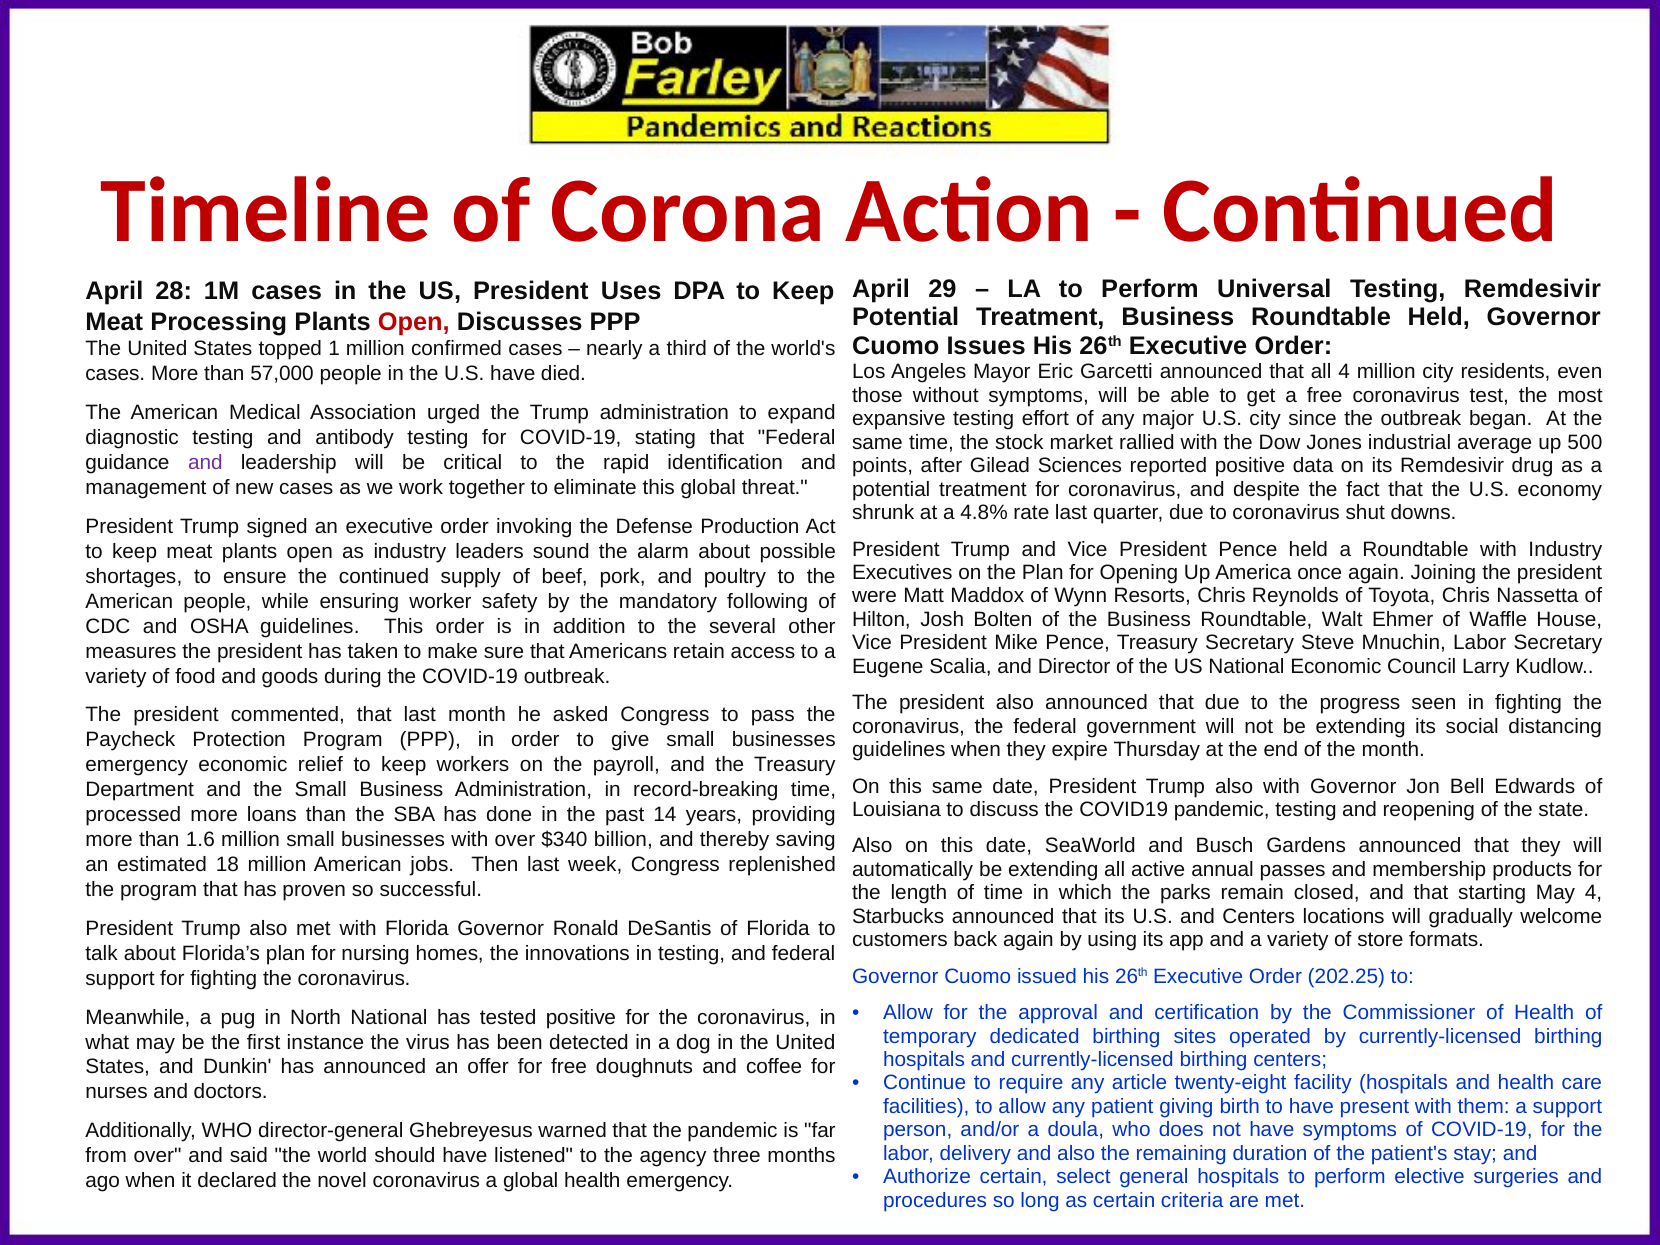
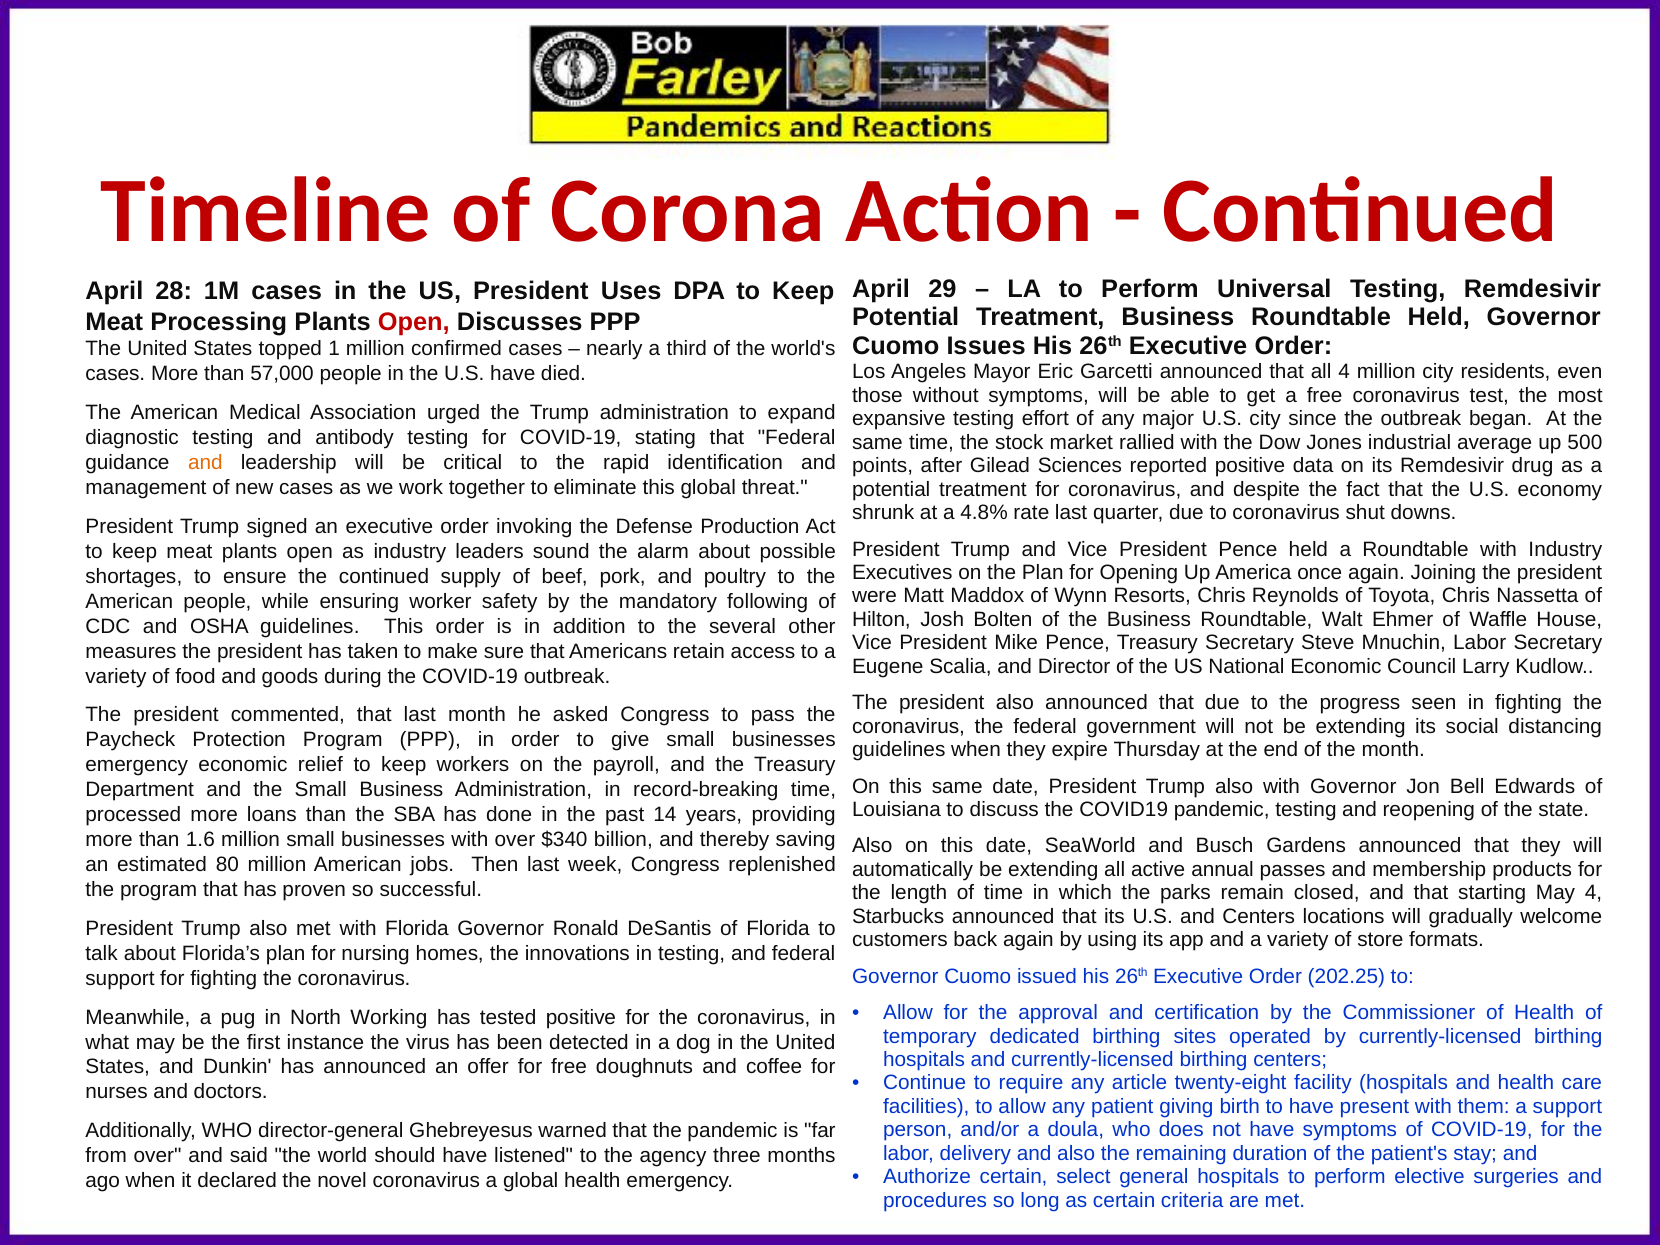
and colour: purple -> orange (205, 463)
18: 18 -> 80 (227, 865)
North National: National -> Working (389, 1017)
